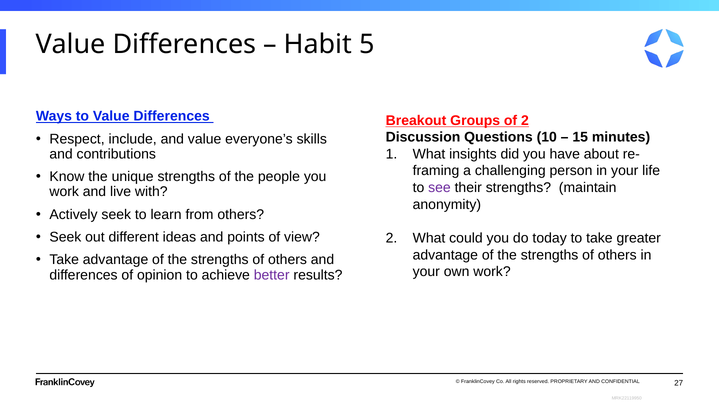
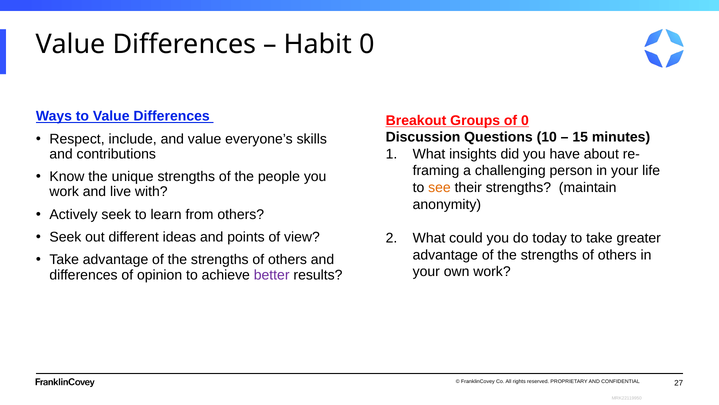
Habit 5: 5 -> 0 (367, 44)
of 2: 2 -> 0 (525, 120)
see colour: purple -> orange (439, 187)
